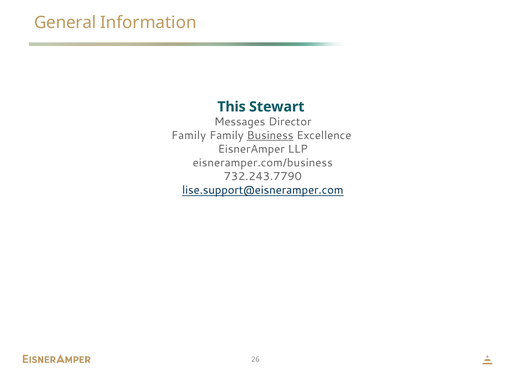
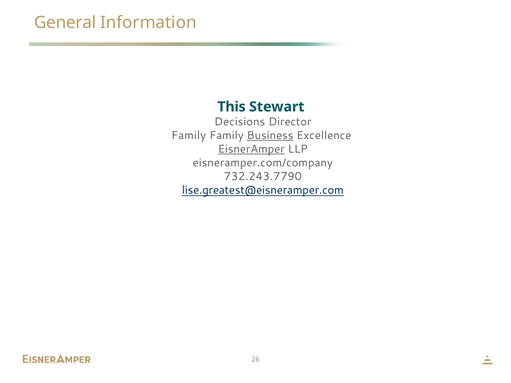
Messages: Messages -> Decisions (240, 122)
EisnerAmper underline: none -> present (251, 149)
eisneramper.com/business: eisneramper.com/business -> eisneramper.com/company (263, 163)
lise.support@eisneramper.com: lise.support@eisneramper.com -> lise.greatest@eisneramper.com (263, 190)
